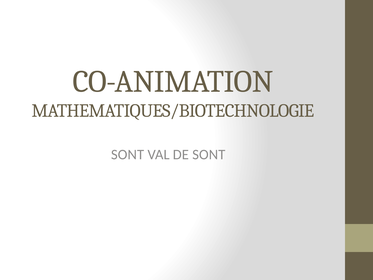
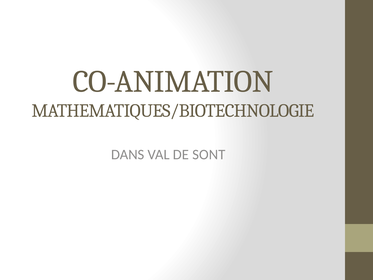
SONT: SONT -> DANS (128, 154)
